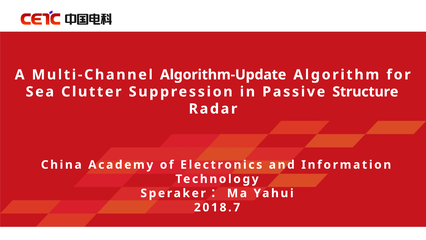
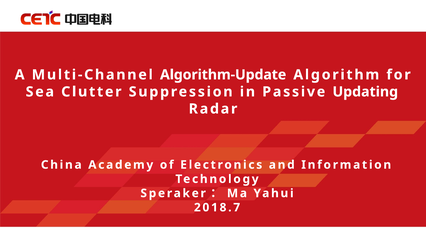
Structure: Structure -> Updating (365, 92)
